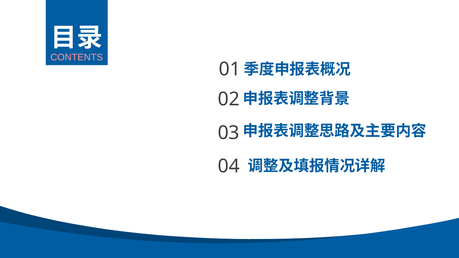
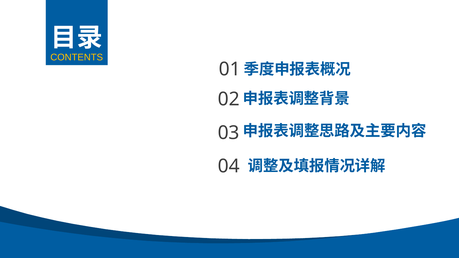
CONTENTS colour: pink -> yellow (77, 57)
